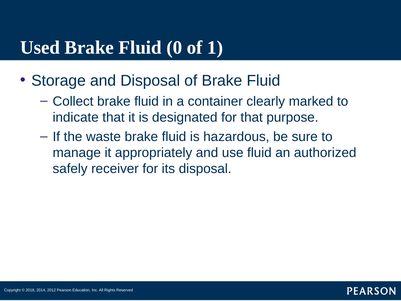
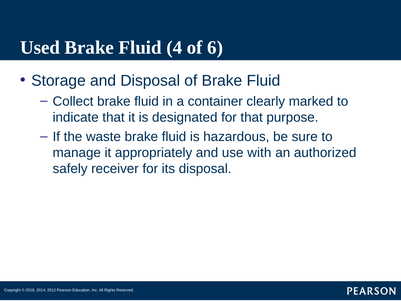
0: 0 -> 4 (174, 48)
1: 1 -> 6 (215, 48)
use fluid: fluid -> with (259, 153)
